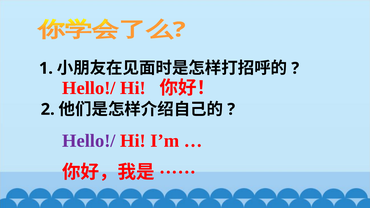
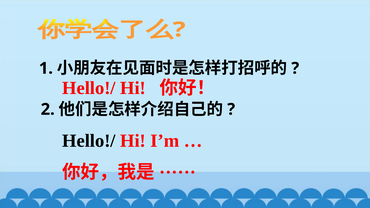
Hello!/ colour: purple -> black (89, 141)
